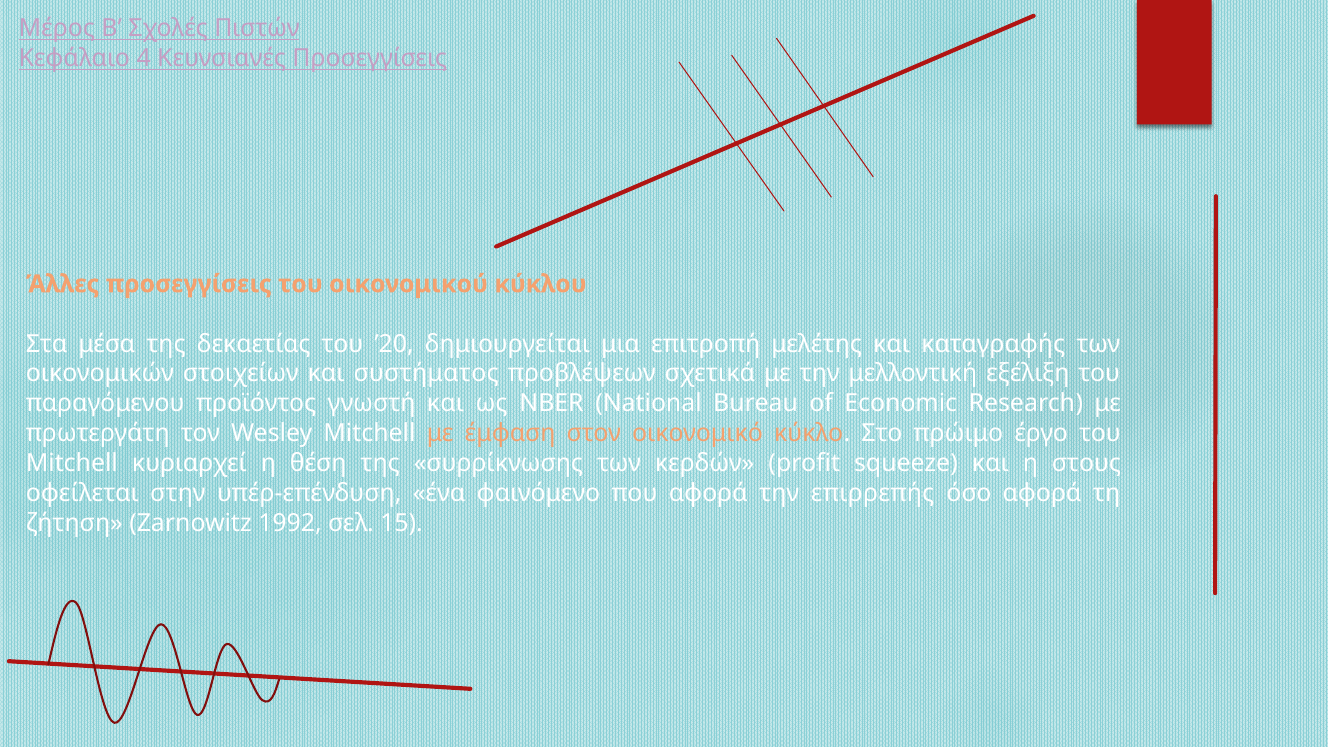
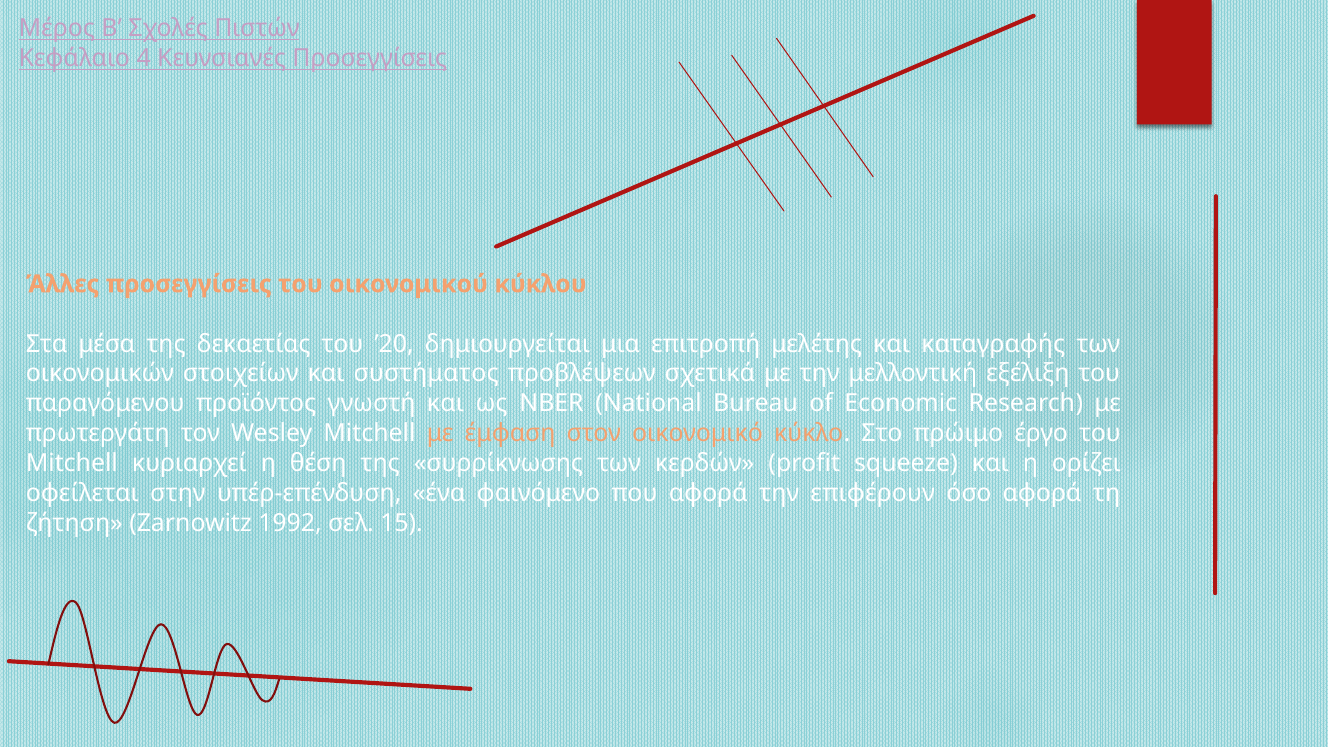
στους: στους -> ορίζει (1086, 463)
επιρρεπής: επιρρεπής -> επιφέρουν (873, 493)
